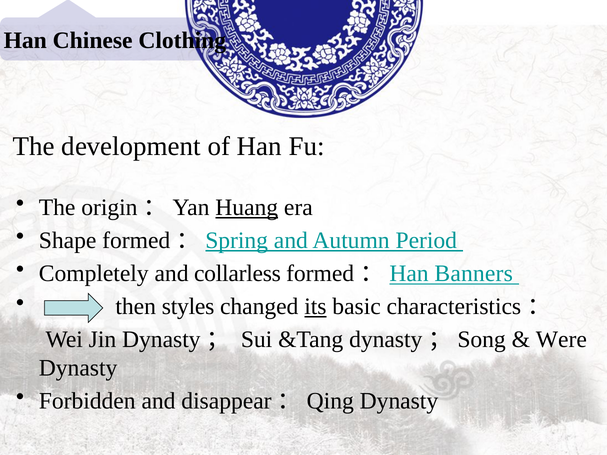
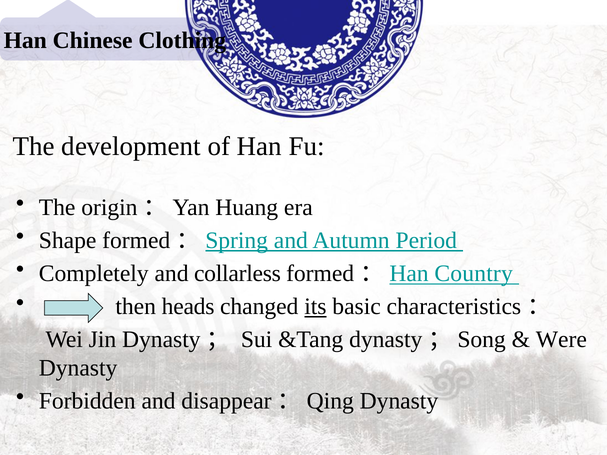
Huang underline: present -> none (247, 208)
Banners: Banners -> Country (474, 274)
styles: styles -> heads (188, 307)
